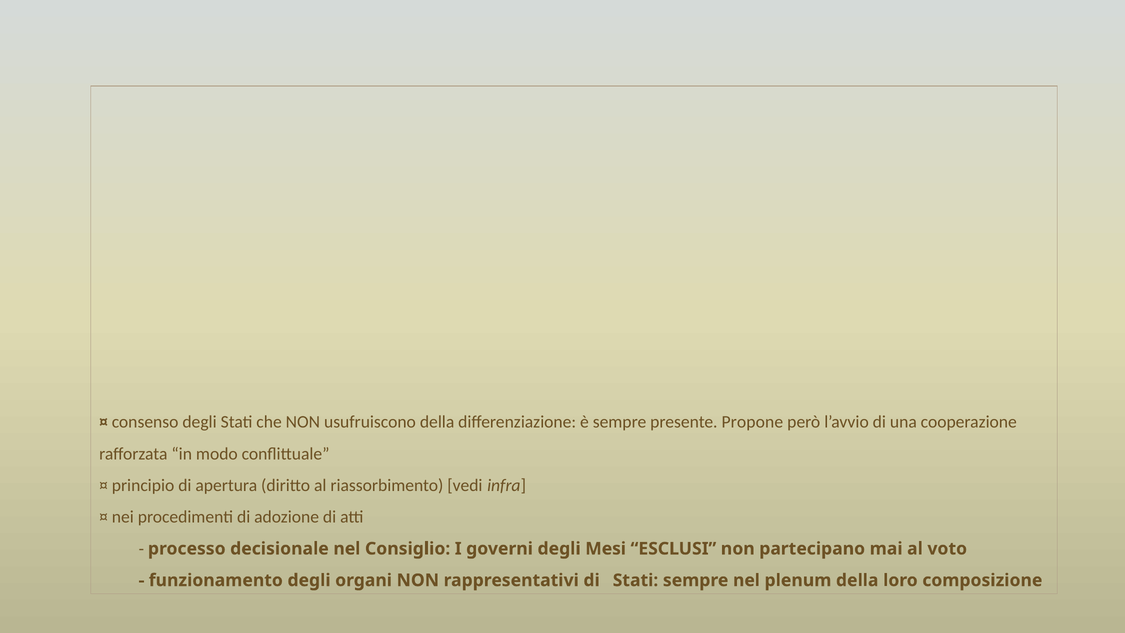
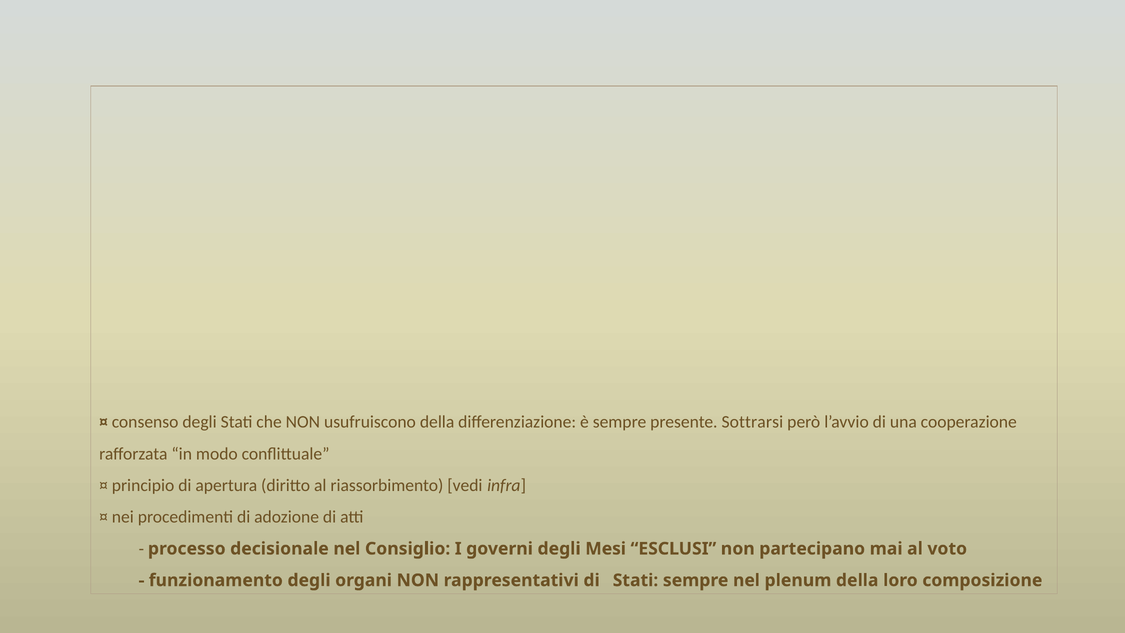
Propone: Propone -> Sottrarsi (752, 422)
